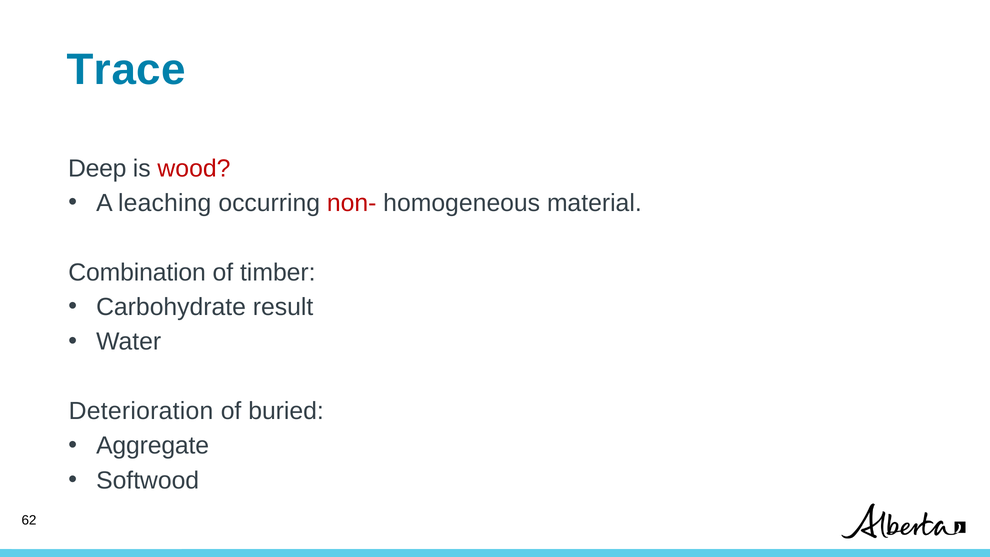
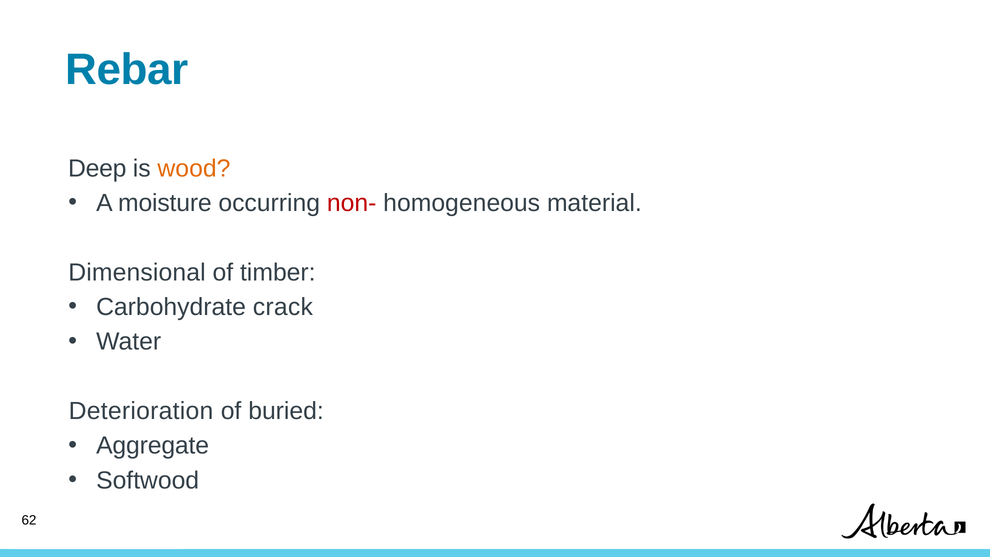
Trace: Trace -> Rebar (127, 70)
wood colour: red -> orange (194, 168)
leaching: leaching -> moisture (165, 203)
Combination: Combination -> Dimensional (137, 272)
result: result -> crack (283, 307)
